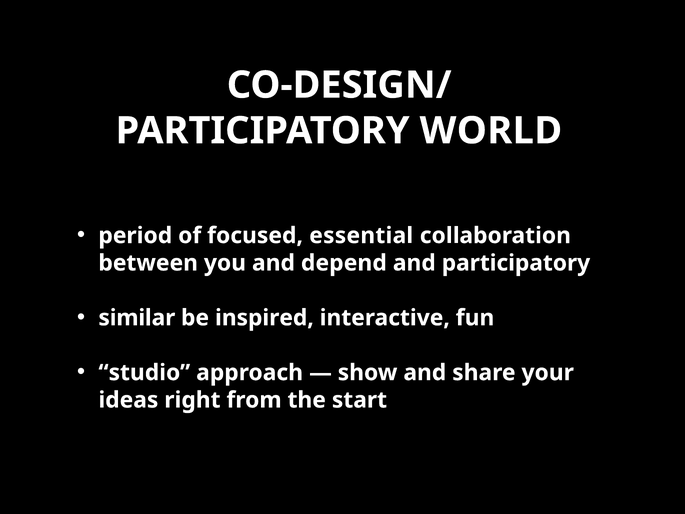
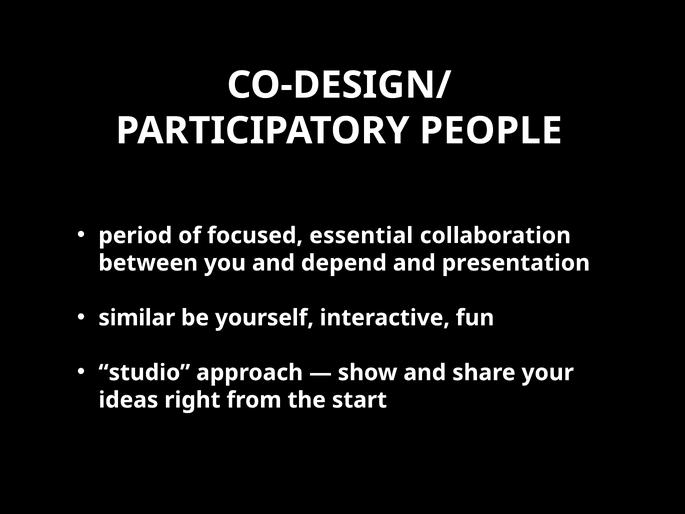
WORLD: WORLD -> PEOPLE (491, 131)
and participatory: participatory -> presentation (516, 263)
inspired: inspired -> yourself (264, 318)
